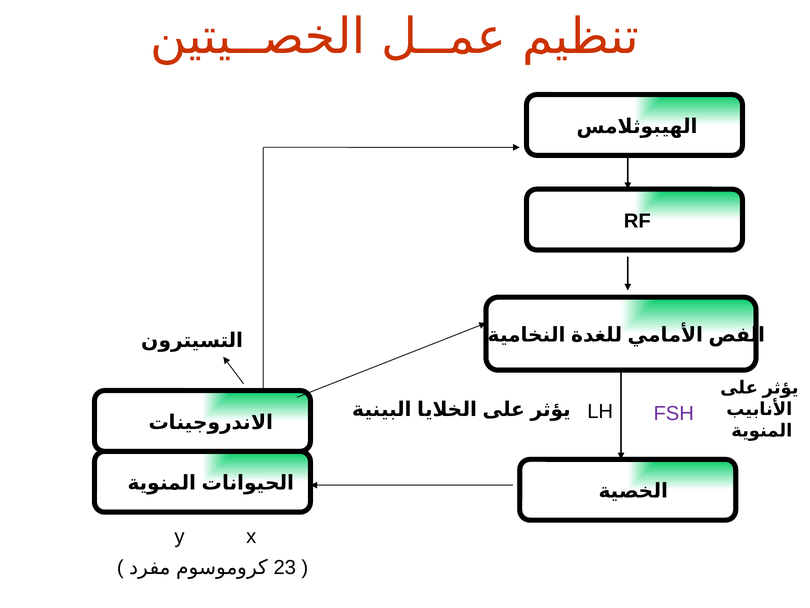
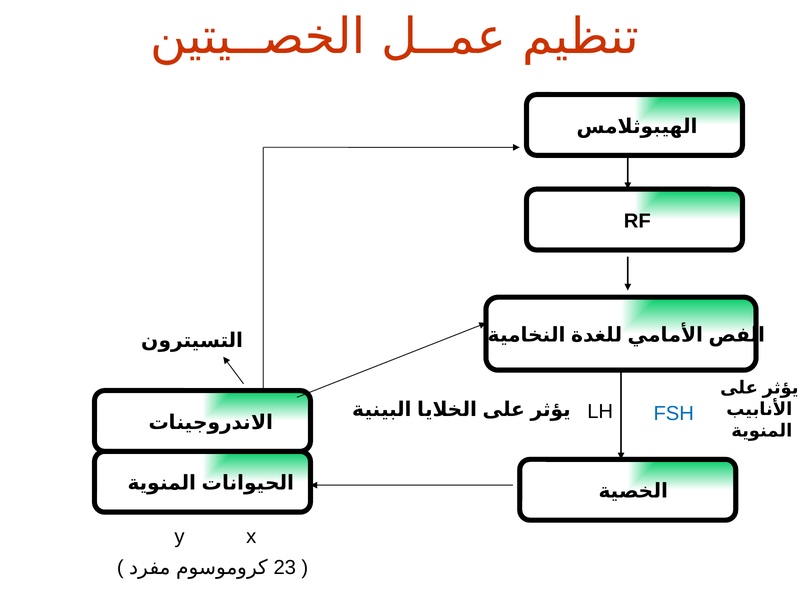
FSH colour: purple -> blue (674, 413)
